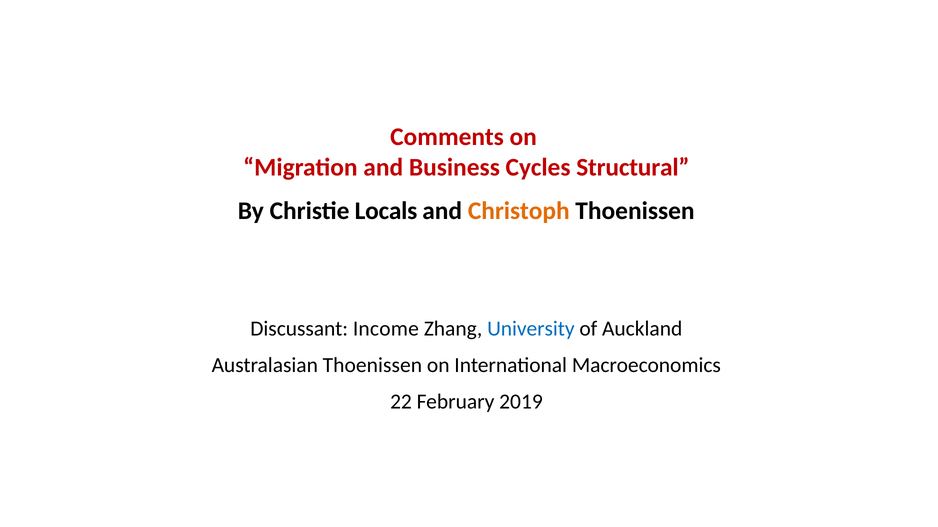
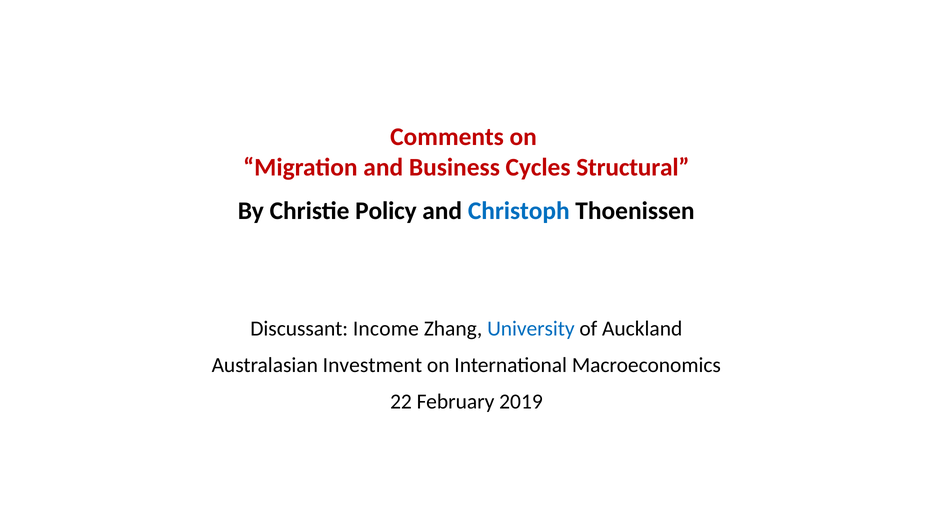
Locals: Locals -> Policy (386, 211)
Christoph colour: orange -> blue (519, 211)
Australasian Thoenissen: Thoenissen -> Investment (372, 366)
